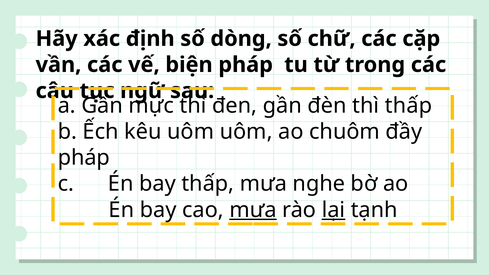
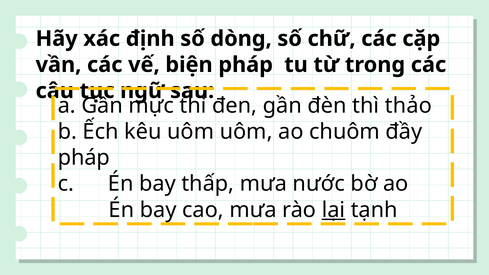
thì thấp: thấp -> thảo (408, 106)
nghe: nghe -> nước (319, 184)
mưa underline: present -> none (253, 210)
